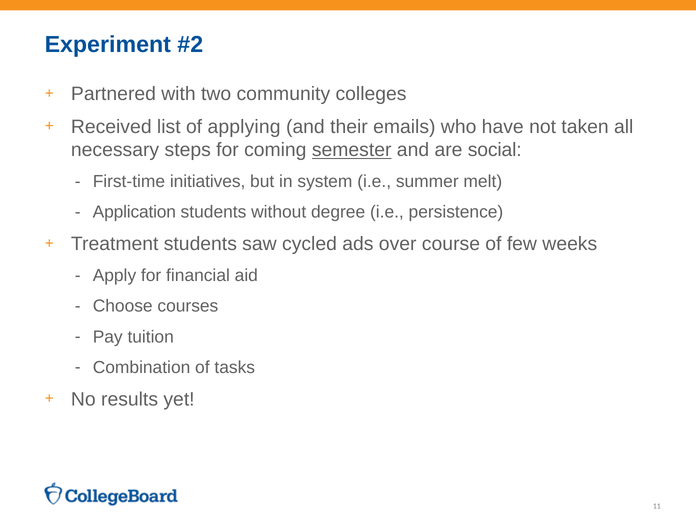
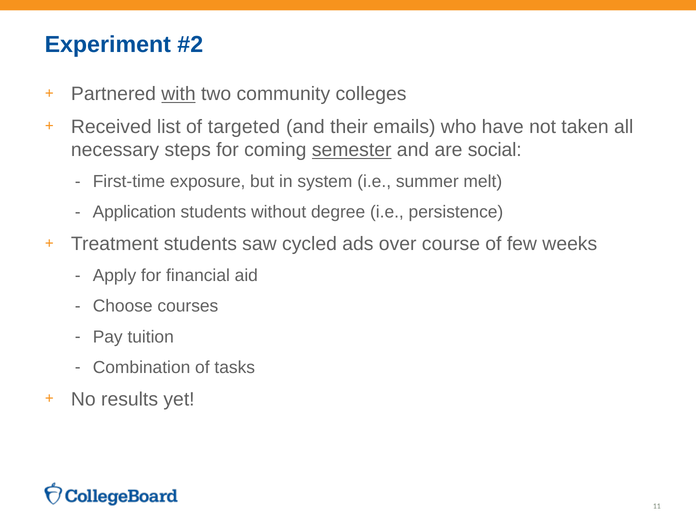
with underline: none -> present (178, 94)
applying: applying -> targeted (244, 127)
initiatives: initiatives -> exposure (208, 182)
